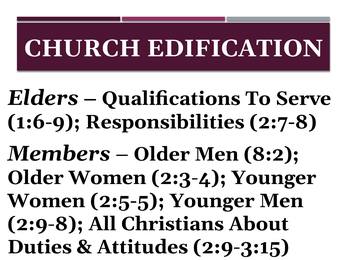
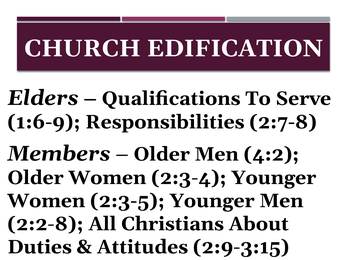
8:2: 8:2 -> 4:2 (271, 154)
2:5-5: 2:5-5 -> 2:3-5 (127, 201)
2:9-8: 2:9-8 -> 2:2-8 (46, 224)
